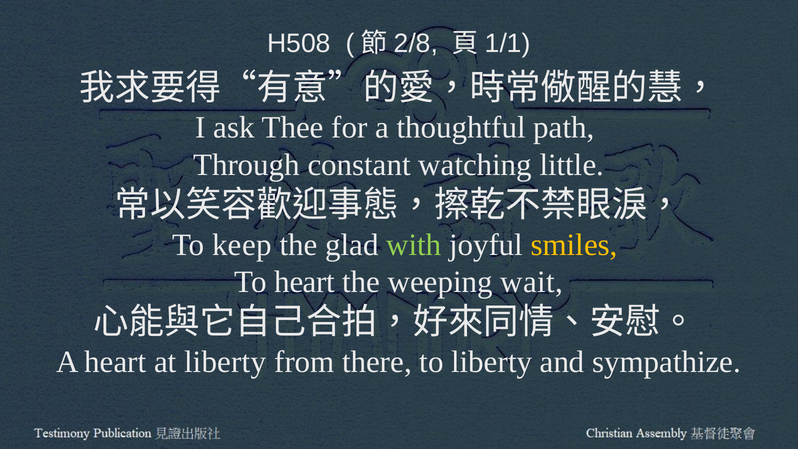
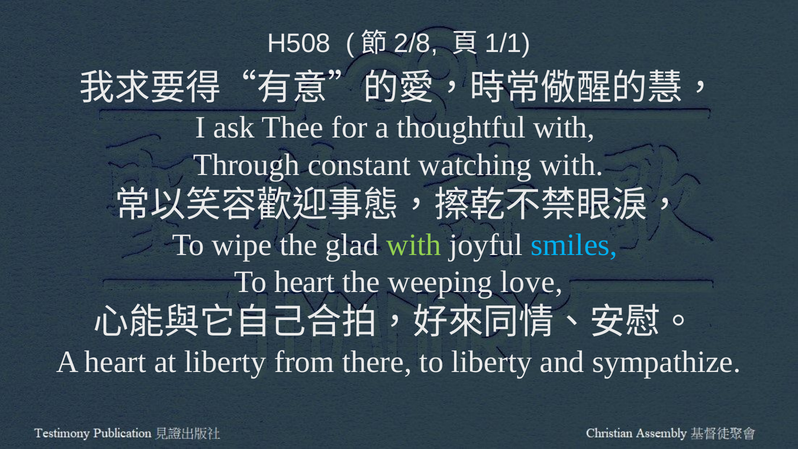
thoughtful path: path -> with (564, 128)
watching little: little -> with (572, 165)
keep: keep -> wipe (242, 245)
smiles colour: yellow -> light blue (574, 245)
wait: wait -> love (532, 282)
